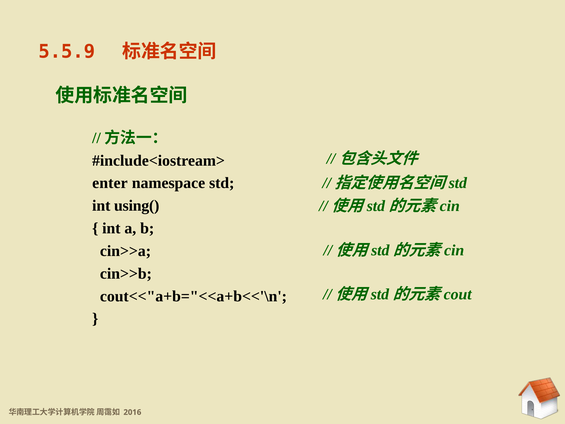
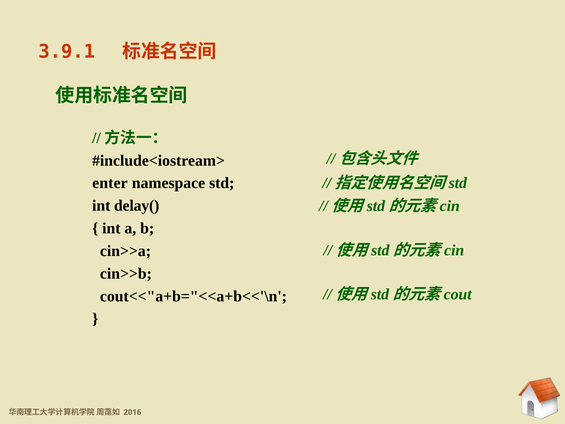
5.5.9: 5.5.9 -> 3.9.1 (67, 52)
using(: using( -> delay( (137, 206)
